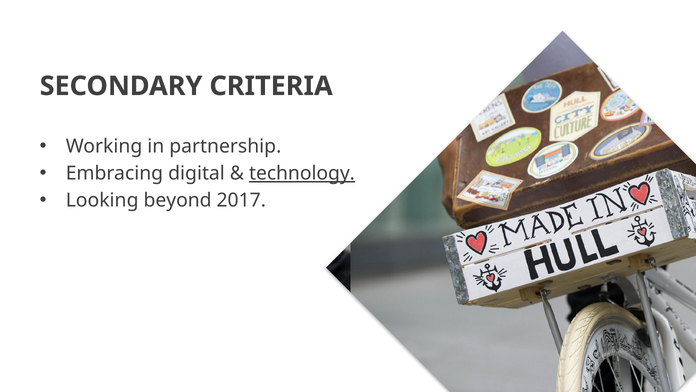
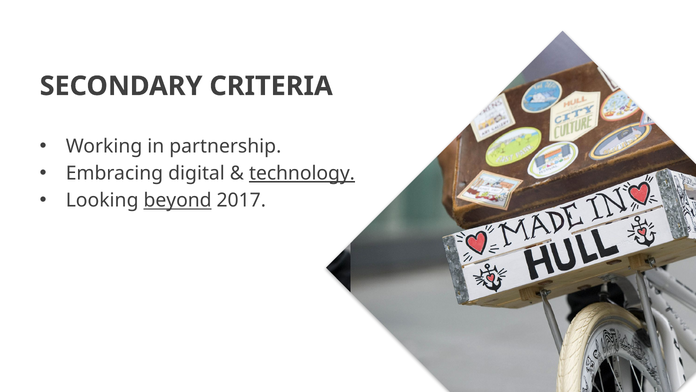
beyond underline: none -> present (178, 200)
